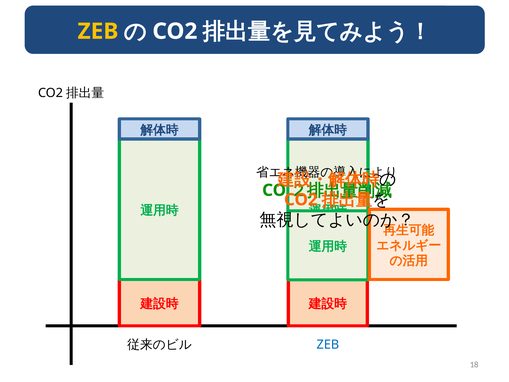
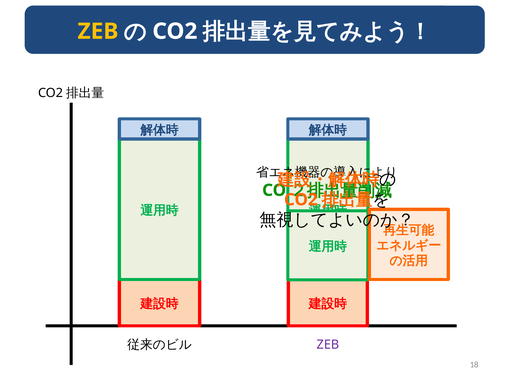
ZEB colour: blue -> purple (328, 344)
